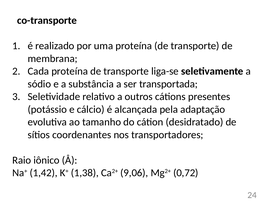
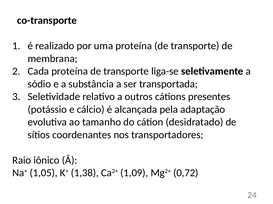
1,42: 1,42 -> 1,05 (44, 173)
9,06: 9,06 -> 1,09 (134, 173)
